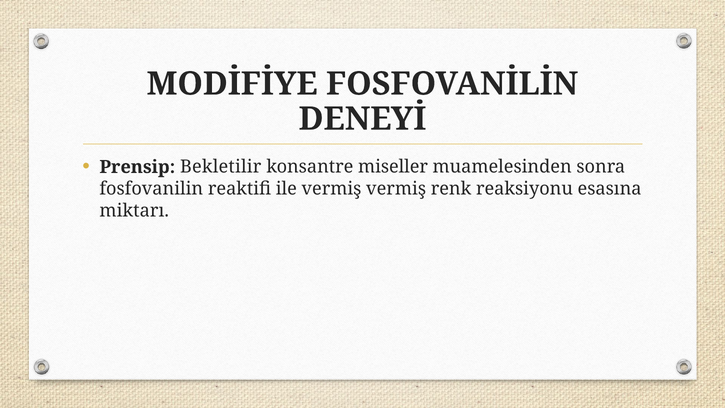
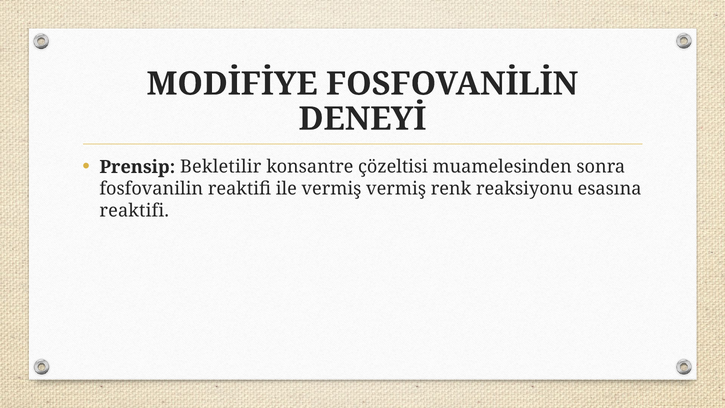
miseller: miseller -> çözeltisi (393, 167)
miktarı: miktarı -> reaktifi (134, 210)
